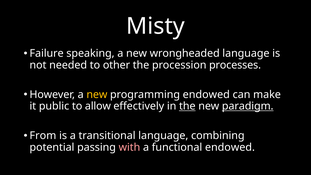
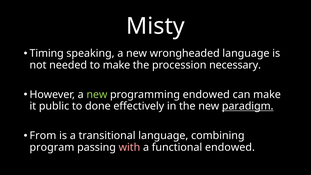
Failure: Failure -> Timing (47, 53)
to other: other -> make (117, 65)
processes: processes -> necessary (235, 65)
new colour: yellow -> light green (97, 95)
allow: allow -> done (98, 106)
the underline: present -> none (187, 106)
potential: potential -> program (52, 147)
